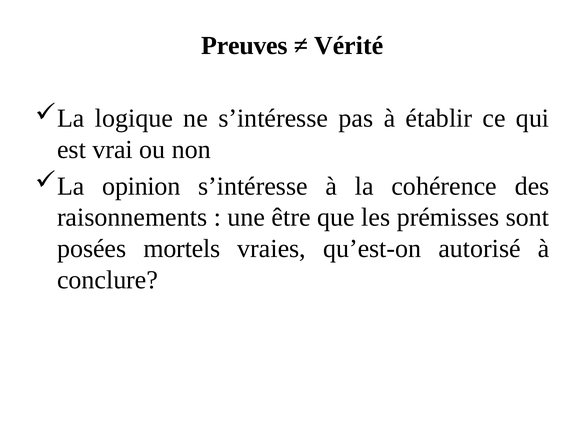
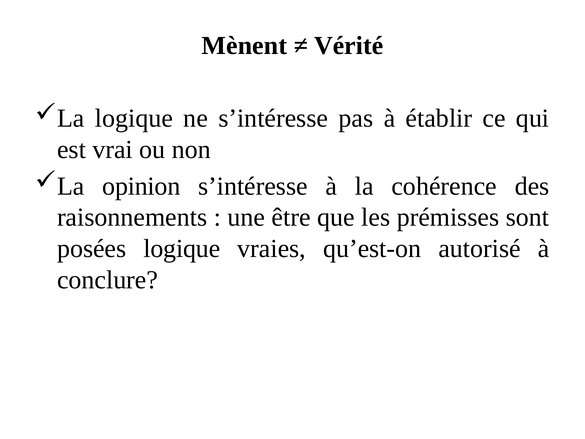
Preuves: Preuves -> Mènent (244, 45)
posées mortels: mortels -> logique (182, 248)
